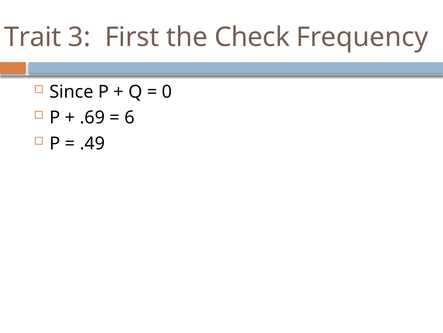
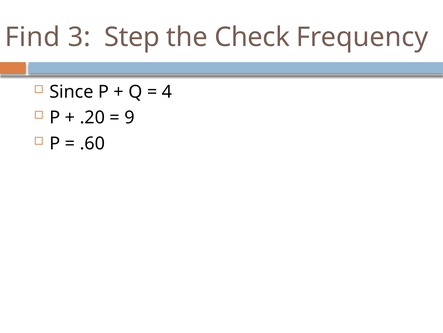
Trait: Trait -> Find (32, 37)
First: First -> Step (132, 37)
0: 0 -> 4 (167, 92)
.69: .69 -> .20 (92, 117)
6: 6 -> 9 (130, 117)
.49: .49 -> .60 (92, 143)
